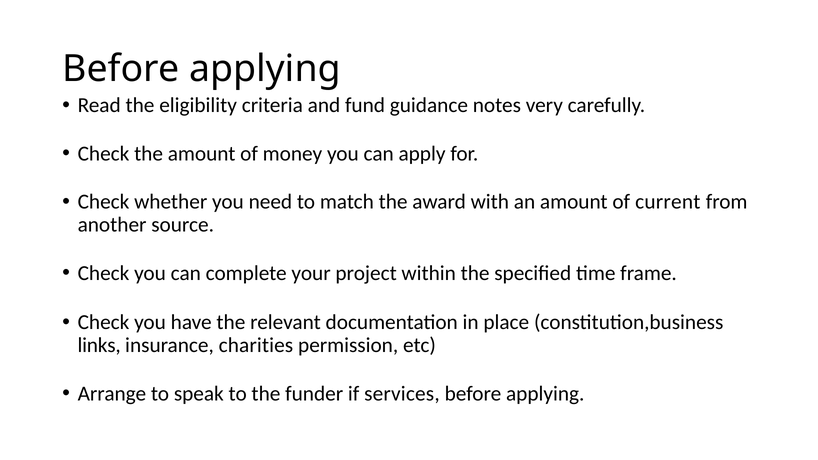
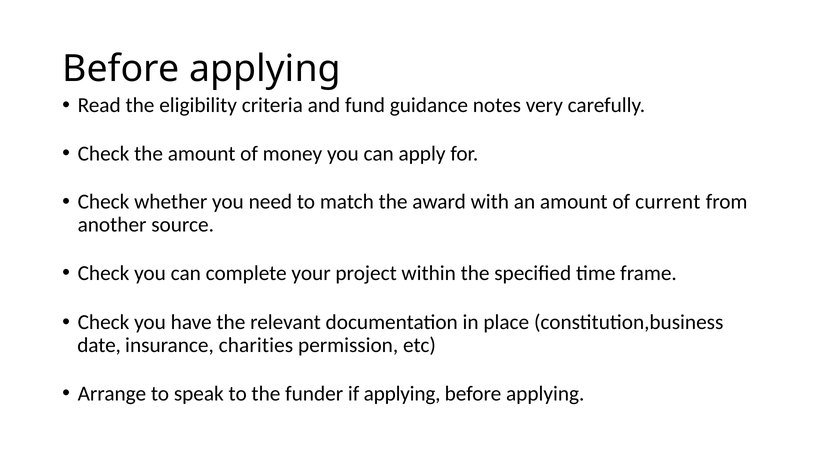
links: links -> date (99, 345)
if services: services -> applying (402, 394)
